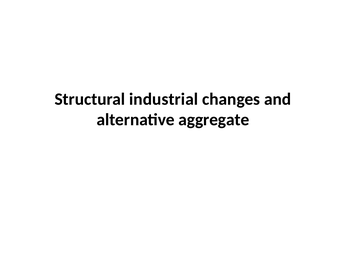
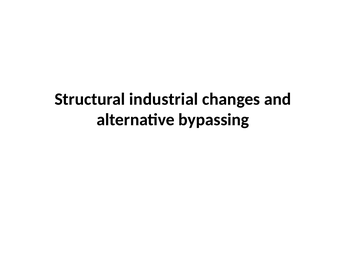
aggregate: aggregate -> bypassing (214, 120)
